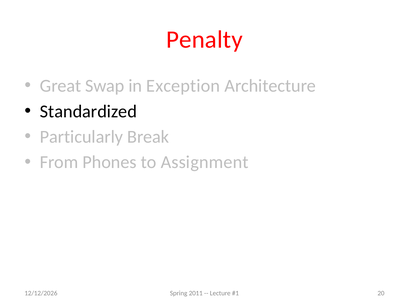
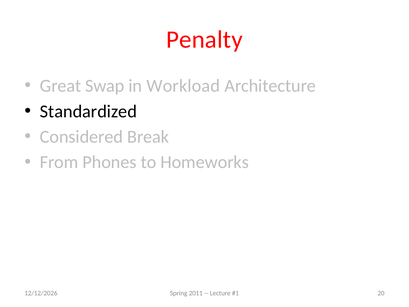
Exception: Exception -> Workload (183, 86)
Particularly: Particularly -> Considered (81, 137)
Assignment: Assignment -> Homeworks (205, 162)
